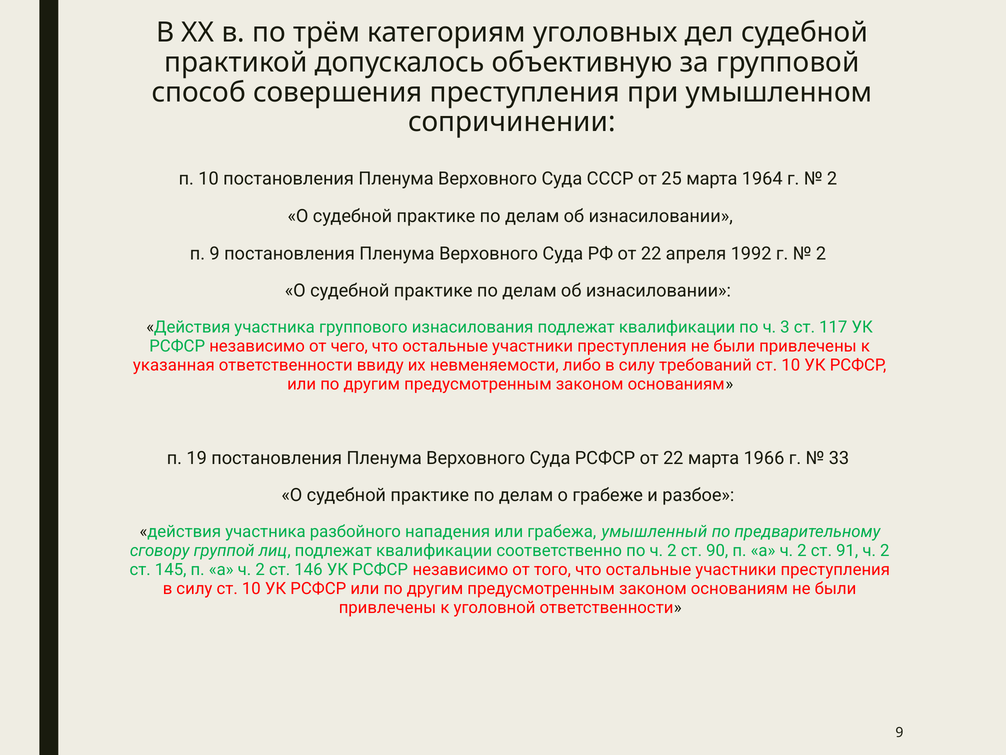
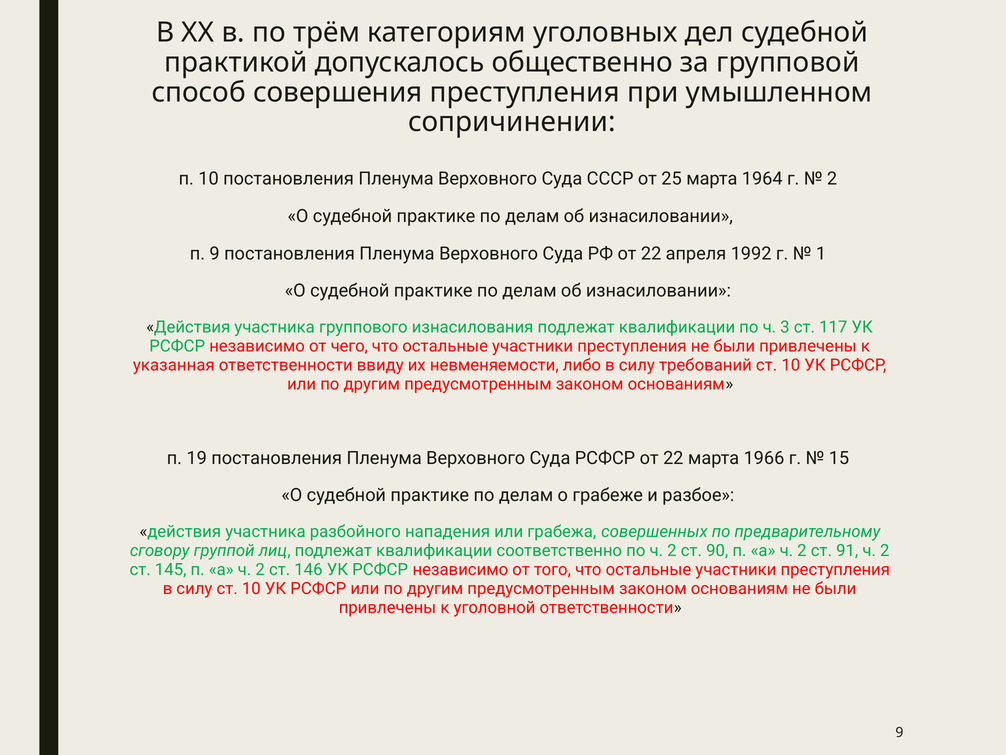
объективную: объективную -> общественно (582, 62)
2: 2 -> 1 (821, 253)
33: 33 -> 15 (839, 458)
умышленный: умышленный -> совершенных (654, 532)
